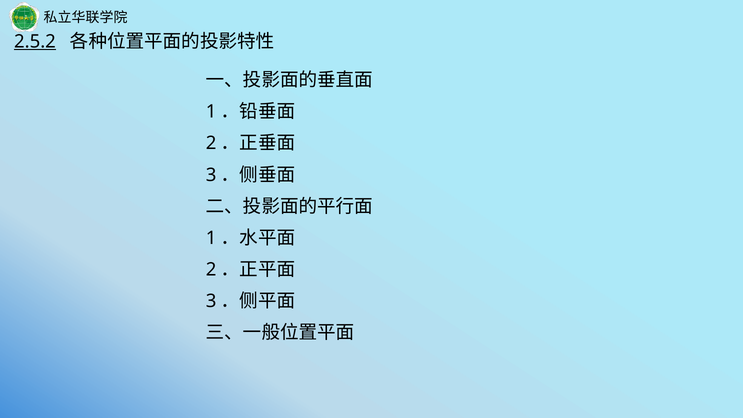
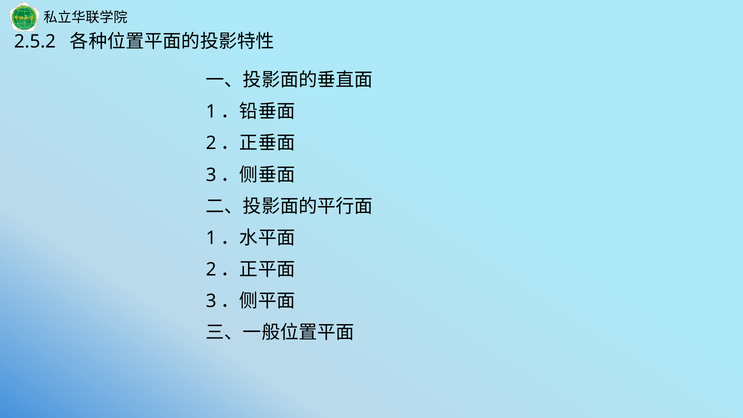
2.5.2 underline: present -> none (35, 42)
